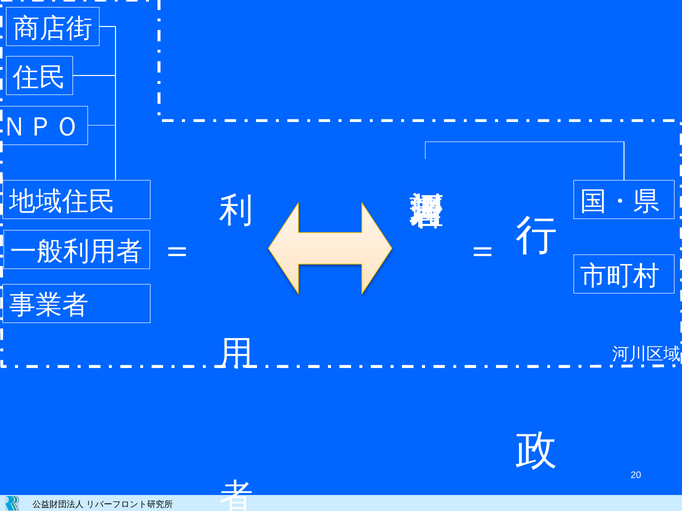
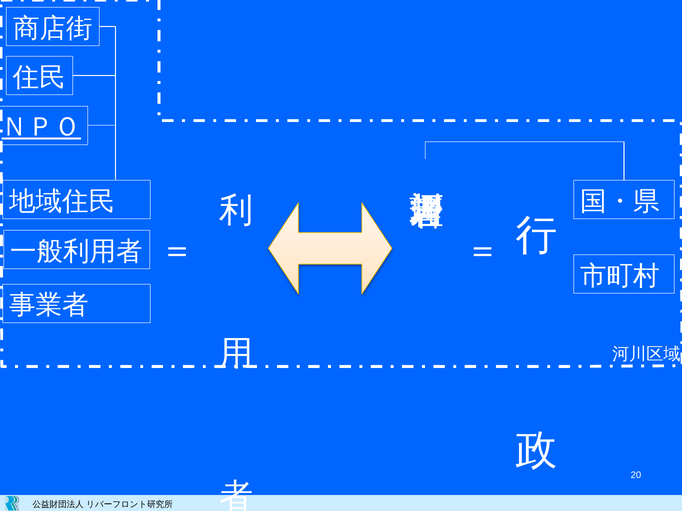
ＮＰＯ underline: none -> present (41, 127)
